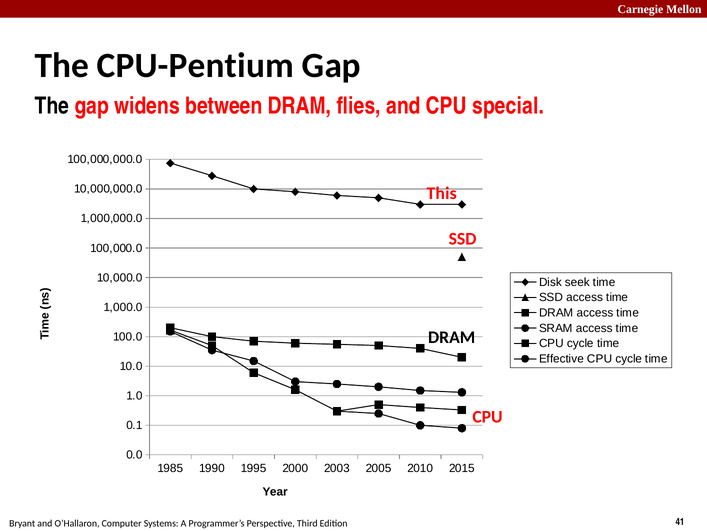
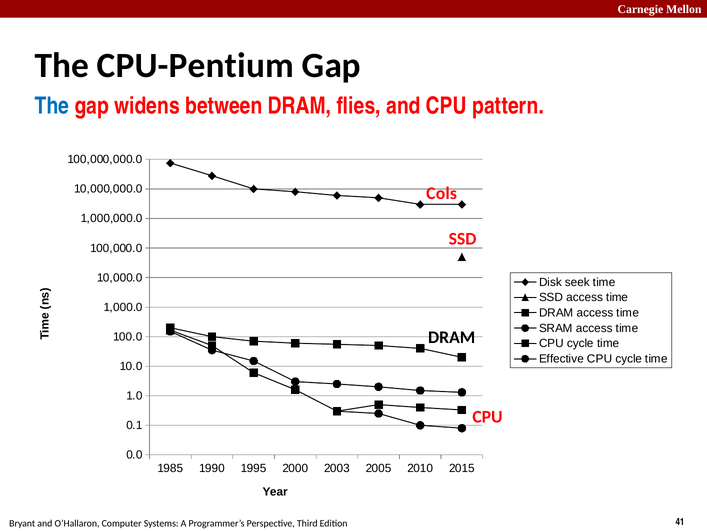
The colour: black -> blue (52, 106)
special: special -> pattern (508, 106)
This: This -> Cols (442, 193)
